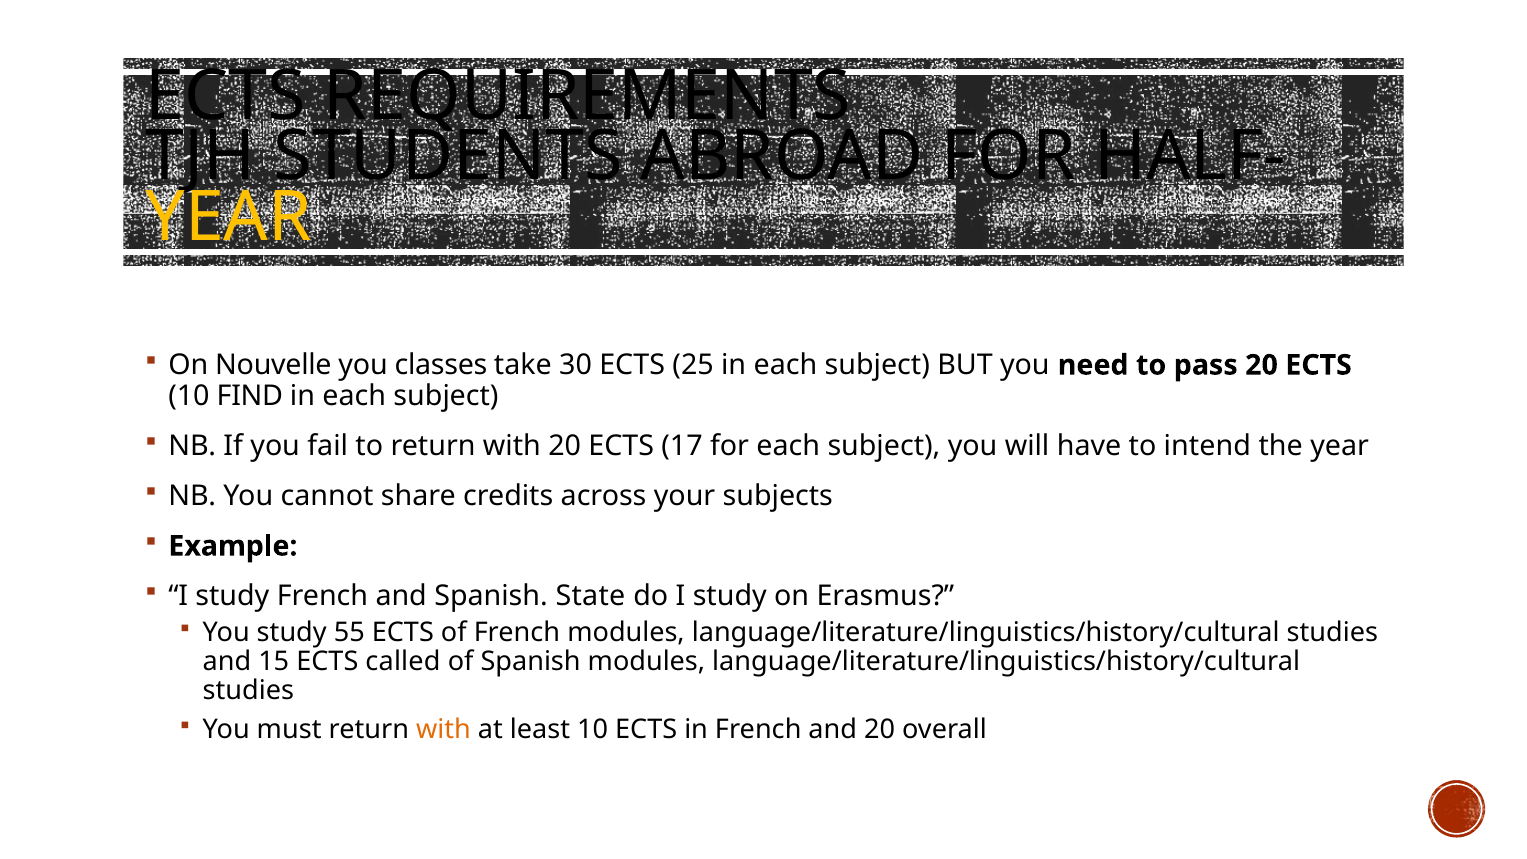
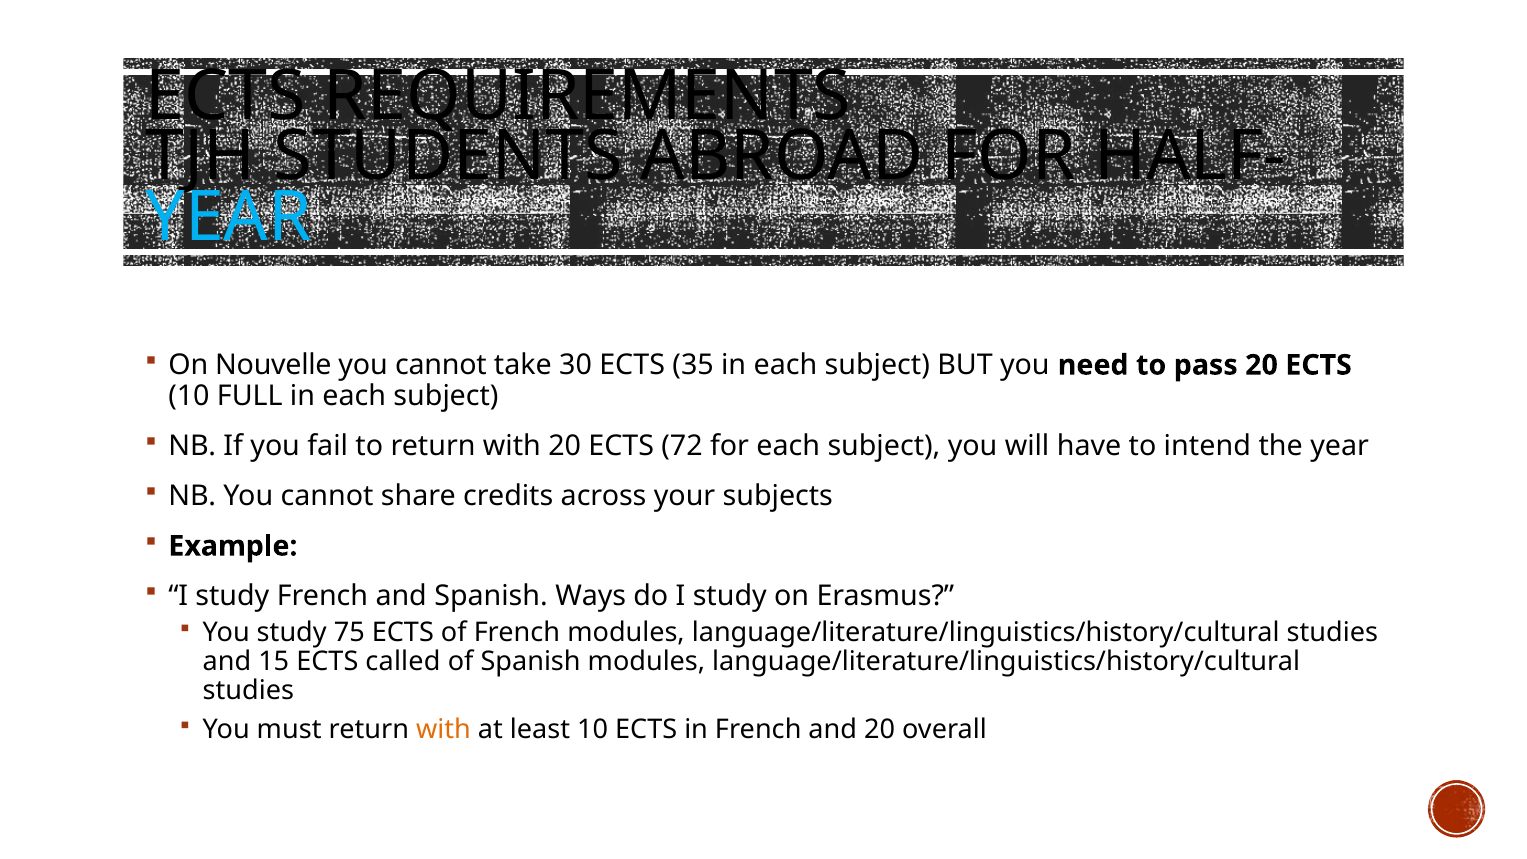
YEAR colour: yellow -> light blue (229, 217)
classes: classes -> cannot (441, 365)
25: 25 -> 35 (693, 365)
FIND: FIND -> FULL (250, 396)
17: 17 -> 72 (682, 446)
State: State -> Ways (591, 596)
55: 55 -> 75 (349, 632)
